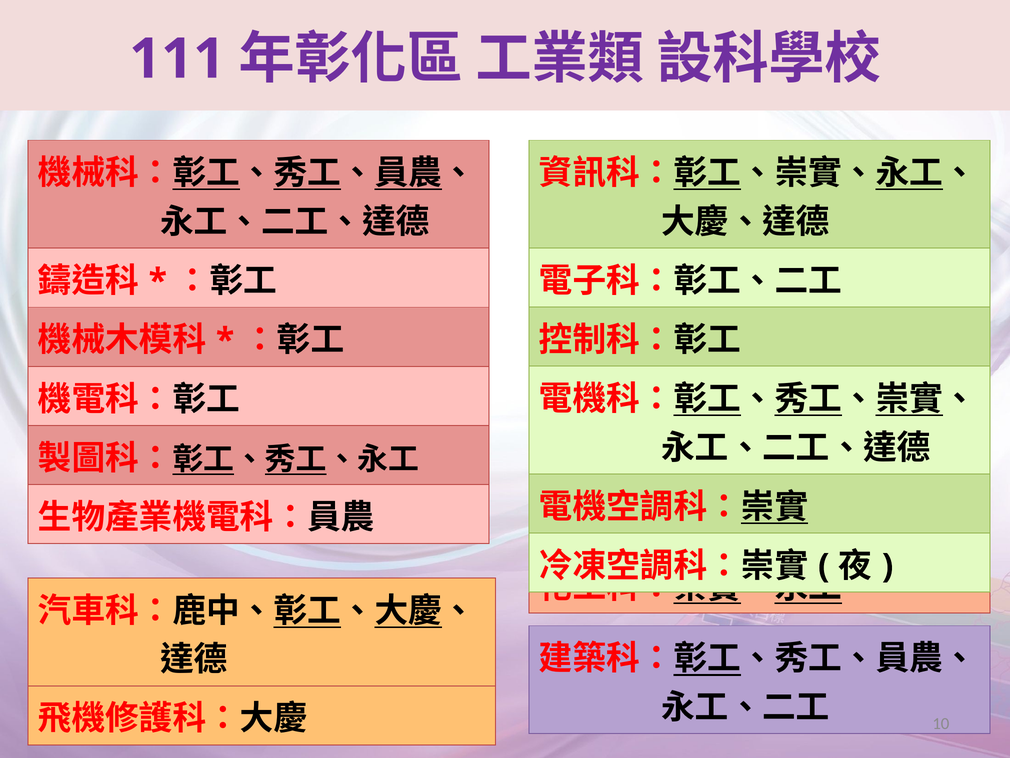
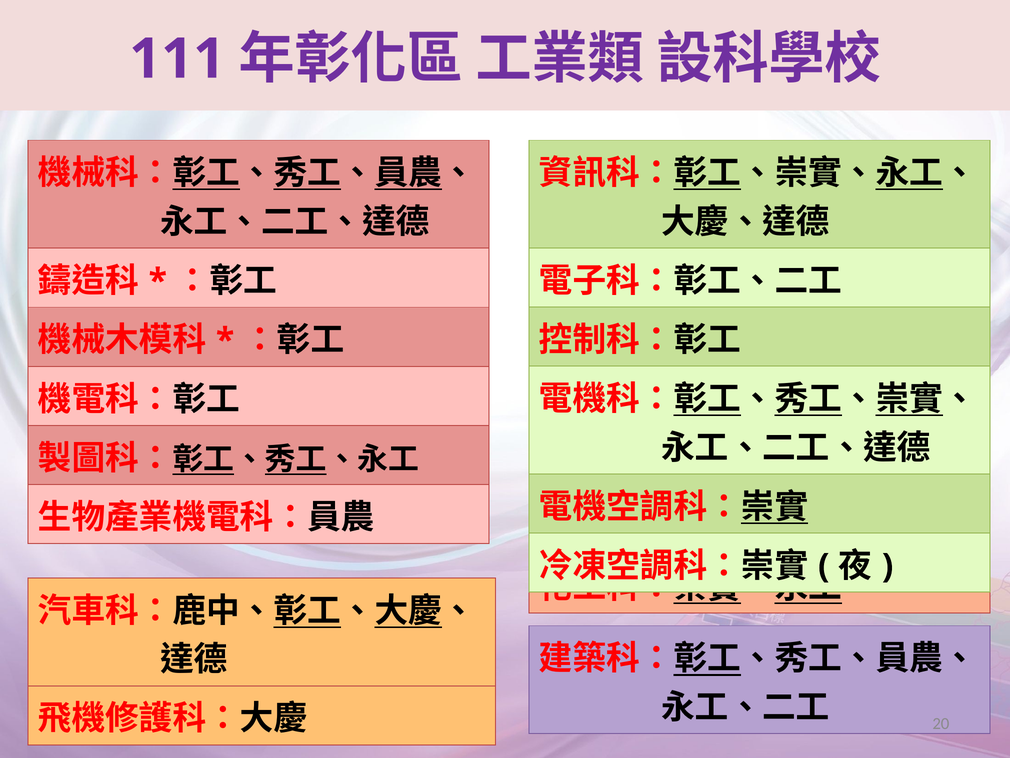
10: 10 -> 20 (941, 723)
